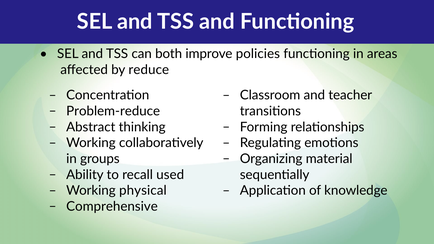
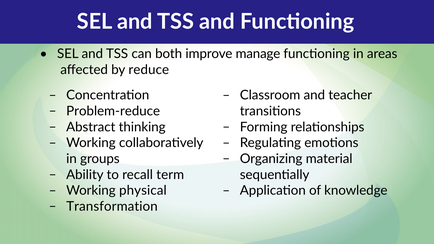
policies: policies -> manage (258, 54)
used: used -> term (170, 175)
Comprehensive: Comprehensive -> Transformation (112, 207)
